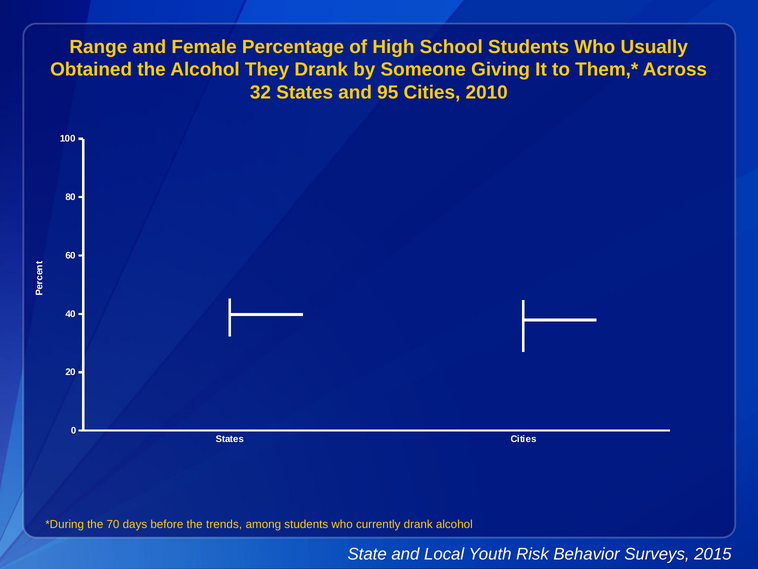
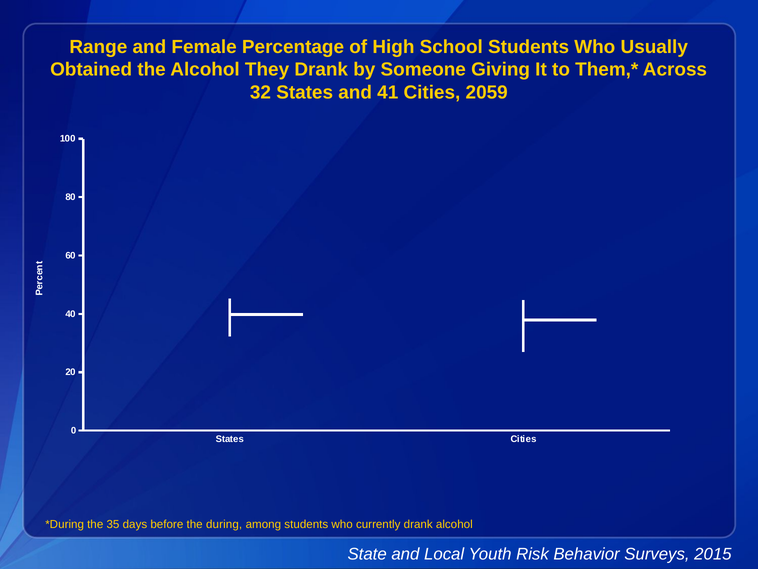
95: 95 -> 41 (388, 92)
2010: 2010 -> 2059 (487, 92)
70: 70 -> 35 (113, 524)
trends: trends -> during (224, 524)
